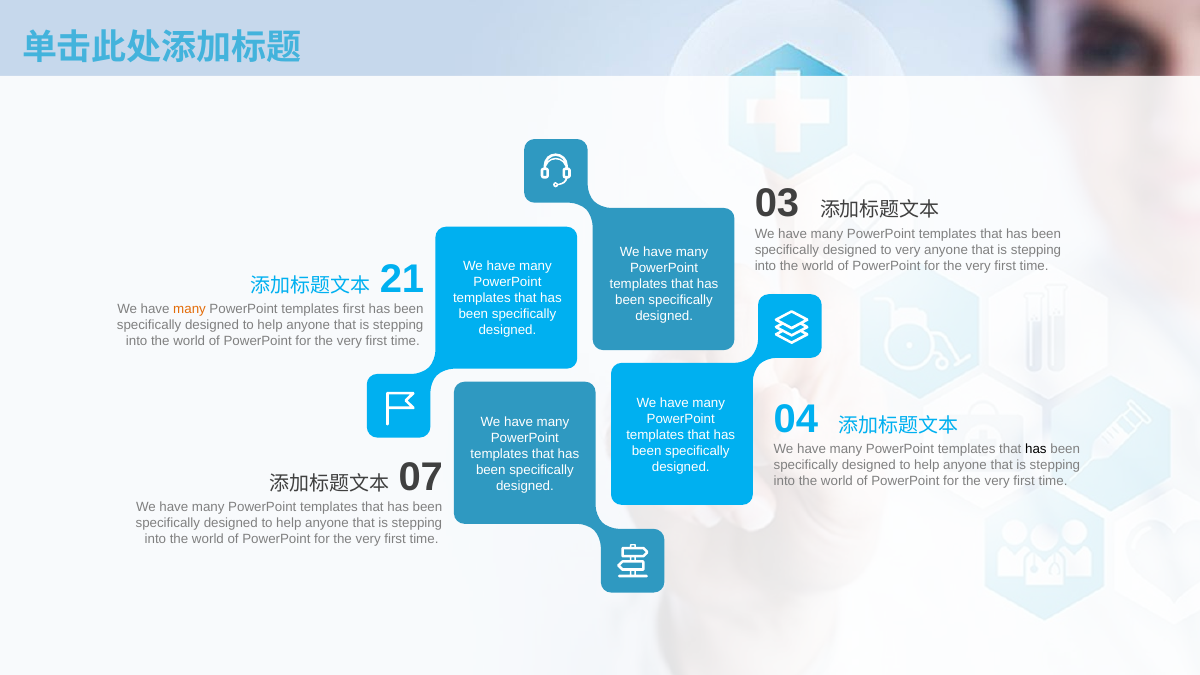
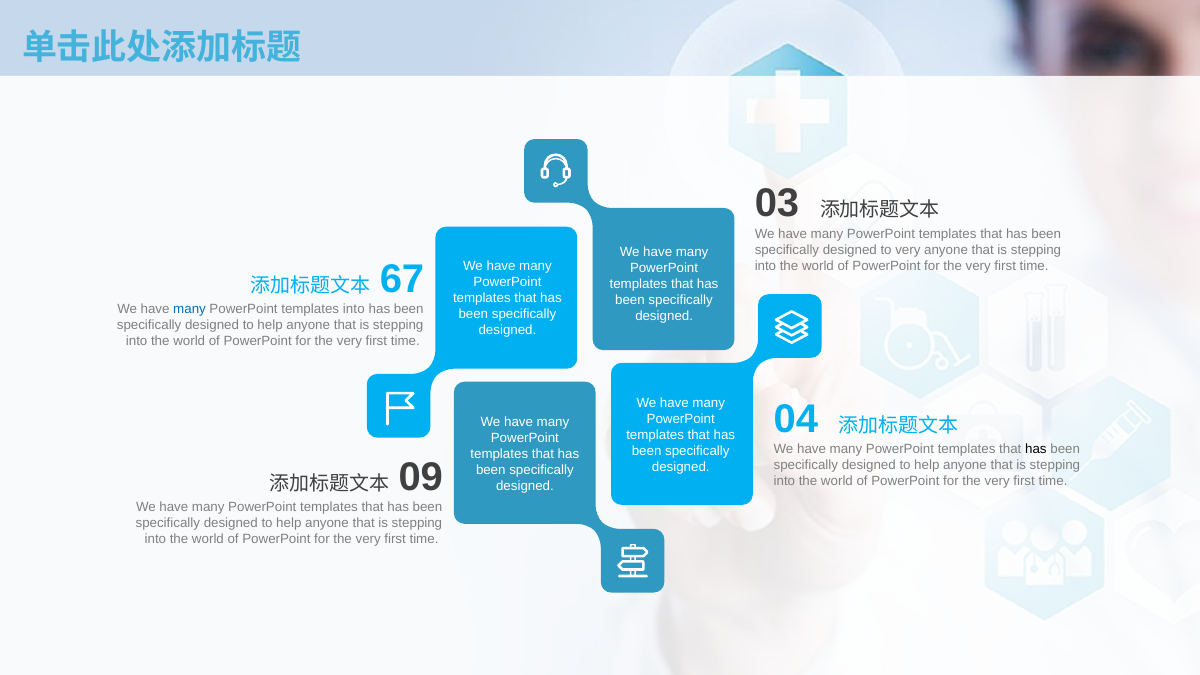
21: 21 -> 67 (402, 279)
many colour: orange -> blue (190, 310)
templates first: first -> into (354, 310)
07: 07 -> 09 (421, 477)
